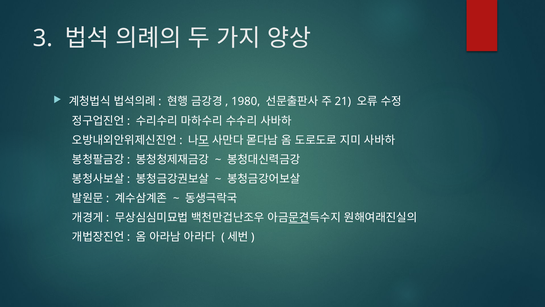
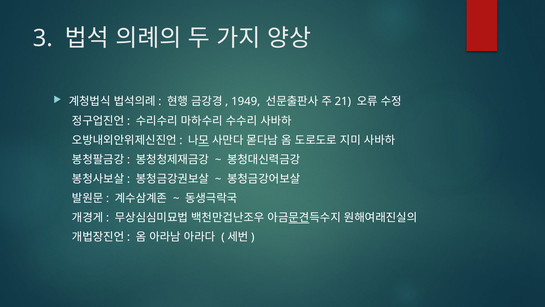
1980: 1980 -> 1949 (246, 101)
